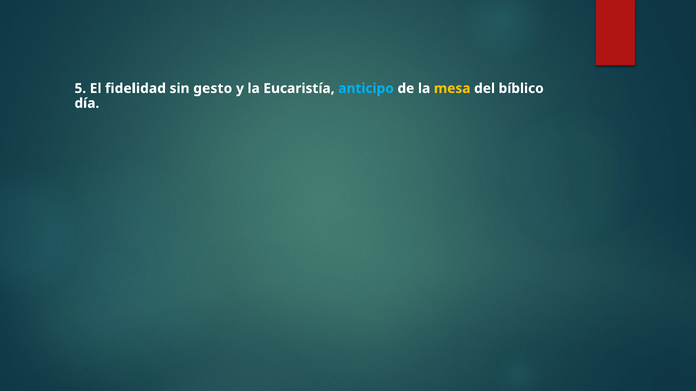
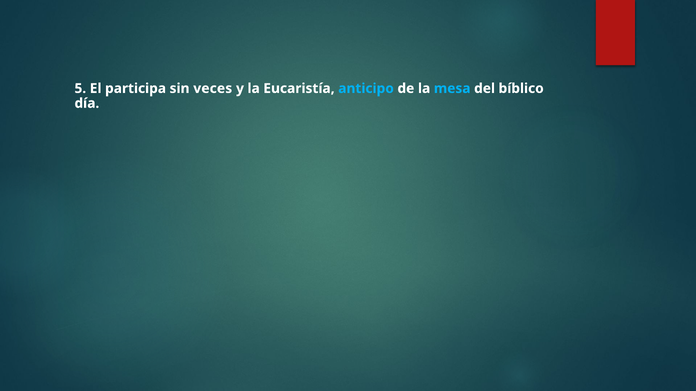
fidelidad: fidelidad -> participa (136, 89)
gesto: gesto -> veces (213, 89)
mesa colour: yellow -> light blue (452, 89)
